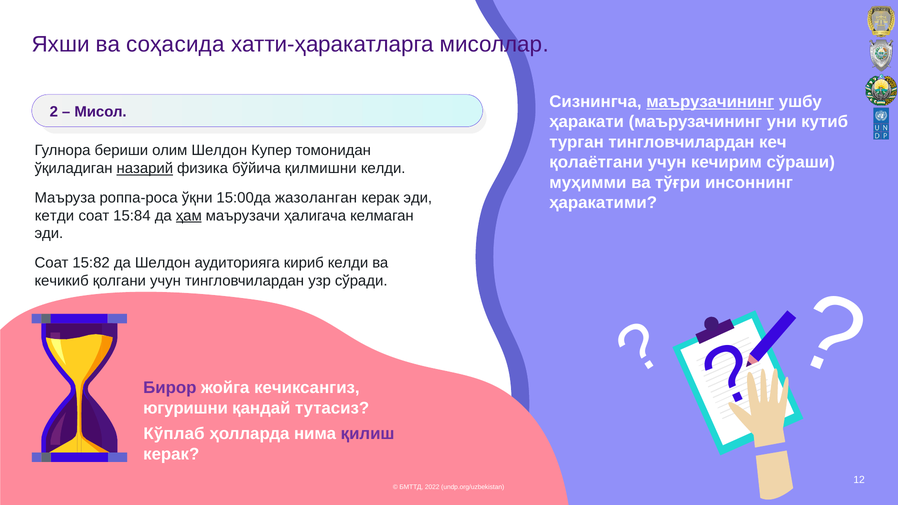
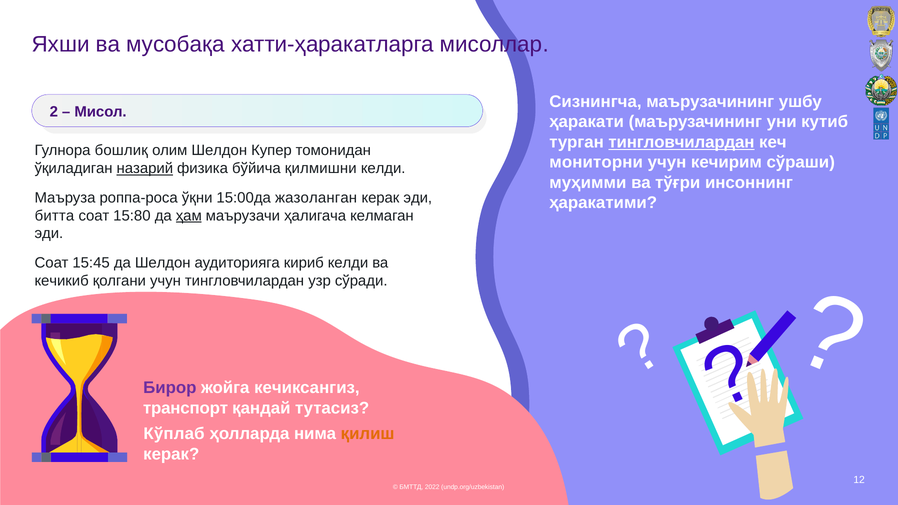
соҳасида: соҳасида -> мусобақа (176, 44)
маърузачининг underline: present -> none (710, 102)
тингловчилардан underline: none -> present (681, 142)
бeриши: бeриши -> бошлиқ (121, 151)
қолаётгани: қолаётгани -> мониторни (596, 162)
кeтди: кeтди -> битта (54, 216)
15:84: 15:84 -> 15:80 (132, 216)
15:82: 15:82 -> 15:45 (91, 263)
югуришни: югуришни -> транспорт (185, 408)
қилиш colour: purple -> orange (368, 434)
